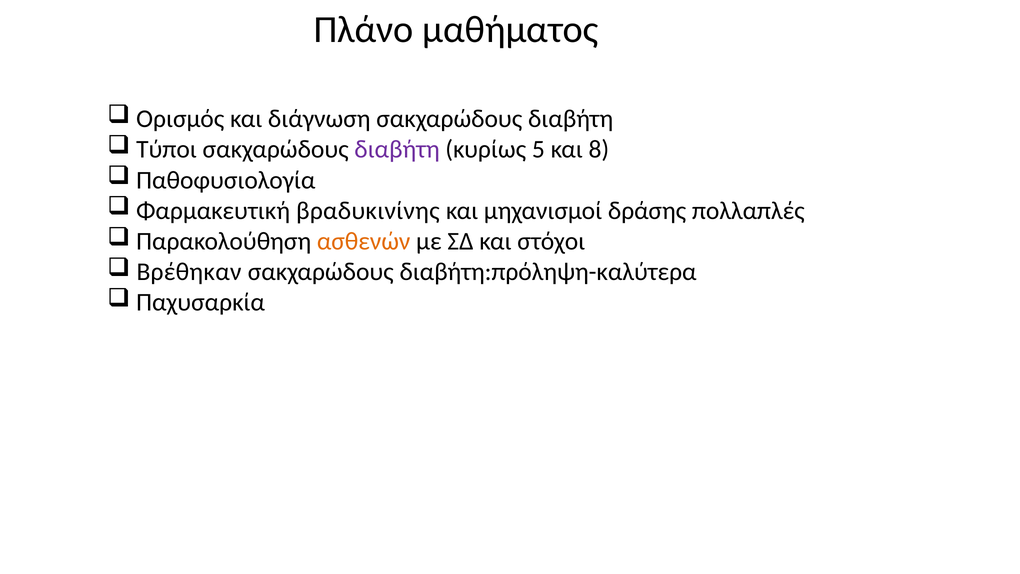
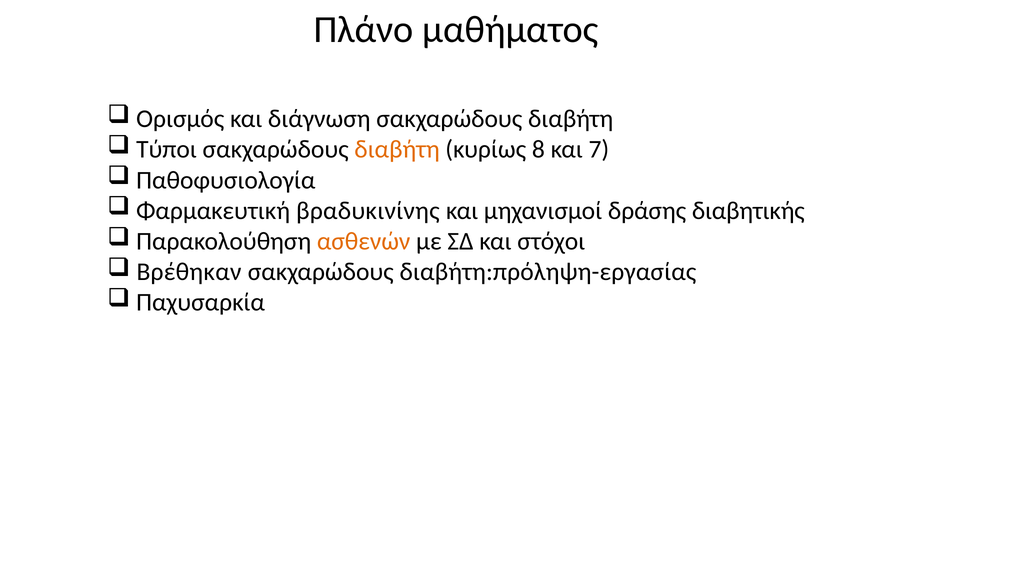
διαβήτη colour: purple -> orange (397, 149)
5: 5 -> 8 (538, 149)
8: 8 -> 7 (599, 149)
πολλαπλές: πολλαπλές -> διαβητικής (748, 211)
διαβήτη:πρόληψη-καλύτερα: διαβήτη:πρόληψη-καλύτερα -> διαβήτη:πρόληψη-εργασίας (548, 272)
